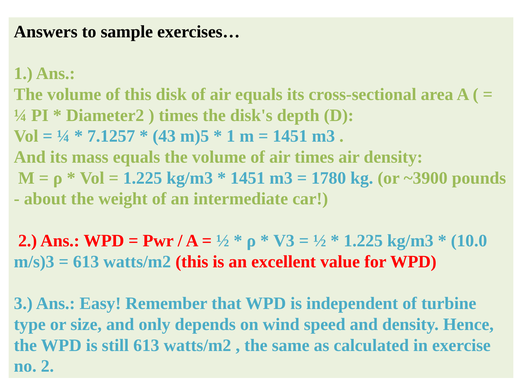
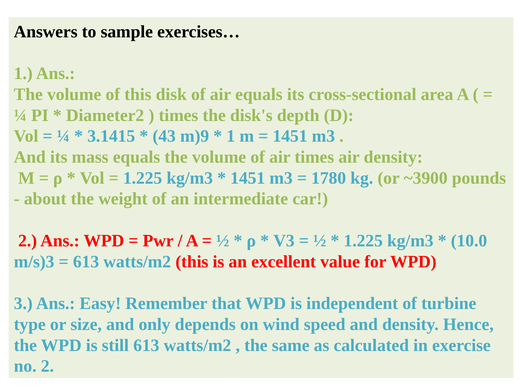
7.1257: 7.1257 -> 3.1415 (111, 136)
m)5: m)5 -> m)9 (195, 136)
